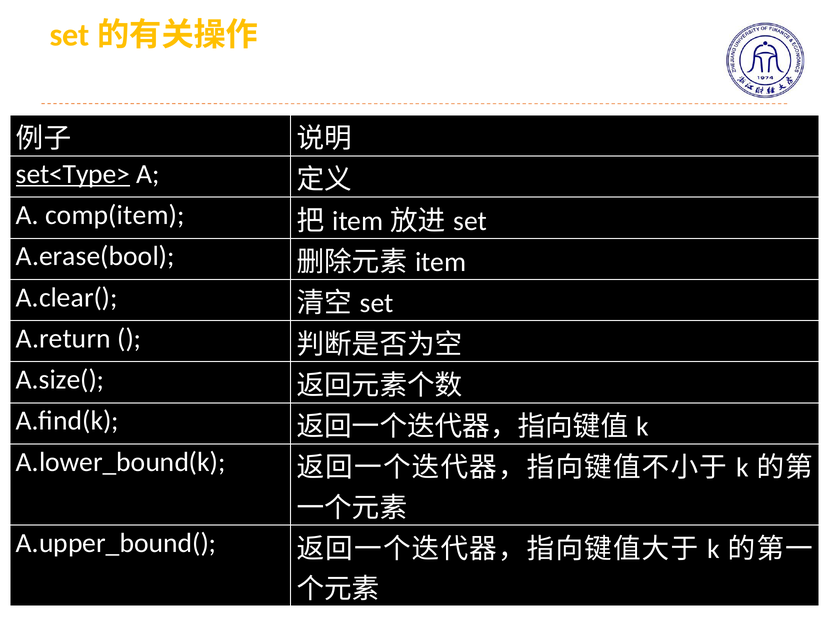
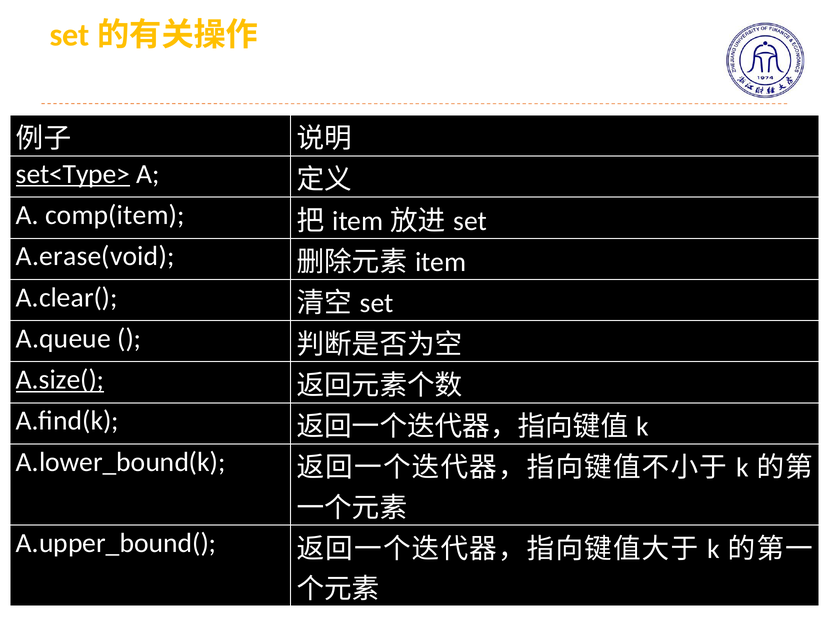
A.erase(bool: A.erase(bool -> A.erase(void (95, 256)
A.return: A.return -> A.queue (63, 338)
A.size( underline: none -> present (60, 380)
